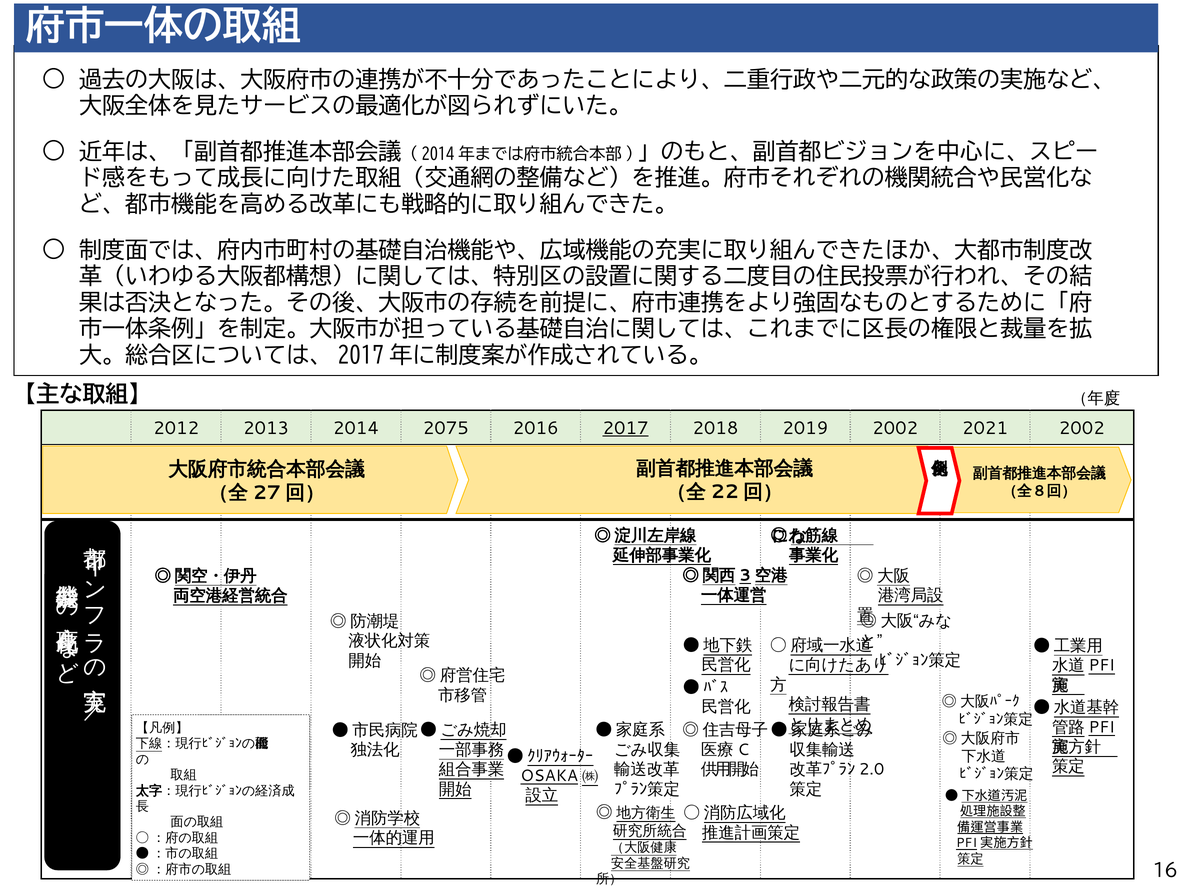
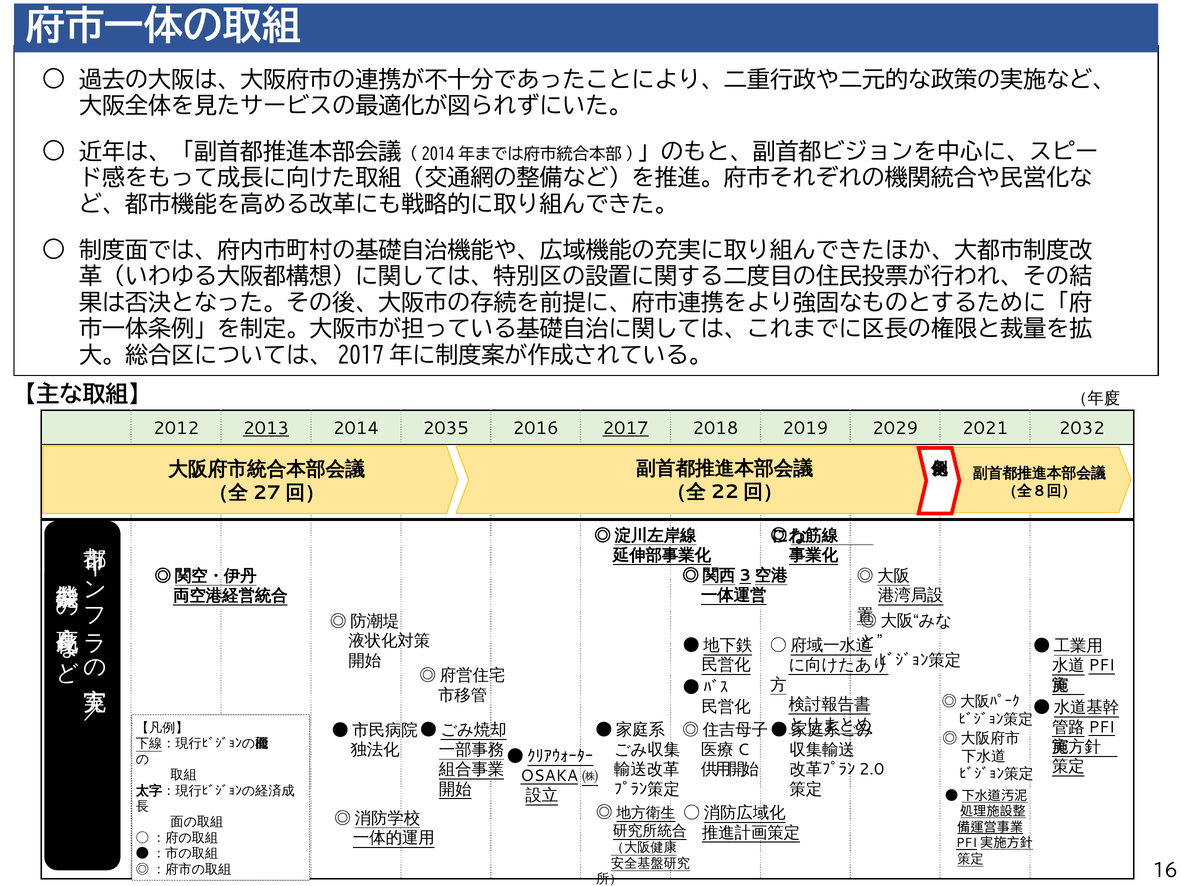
2013 underline: none -> present (266, 428)
2075: 2075 -> 2035 (446, 428)
2019 2002: 2002 -> 2029 (895, 428)
2021 2002: 2002 -> 2032 (1082, 428)
